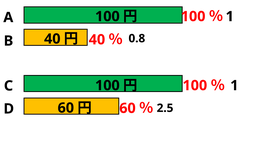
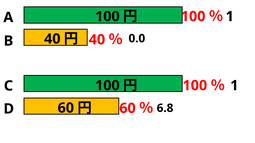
0.8: 0.8 -> 0.0 (137, 39)
2.5: 2.5 -> 6.8 (165, 108)
